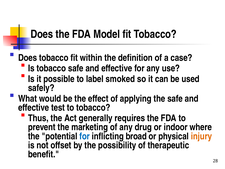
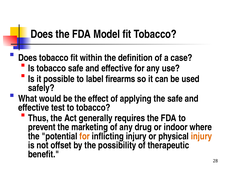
smoked: smoked -> firearms (120, 79)
for colour: blue -> orange (85, 136)
inflicting broad: broad -> injury (136, 136)
